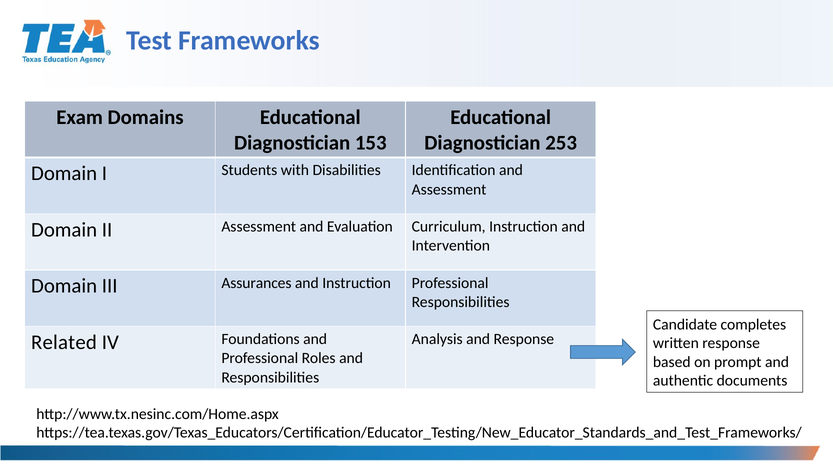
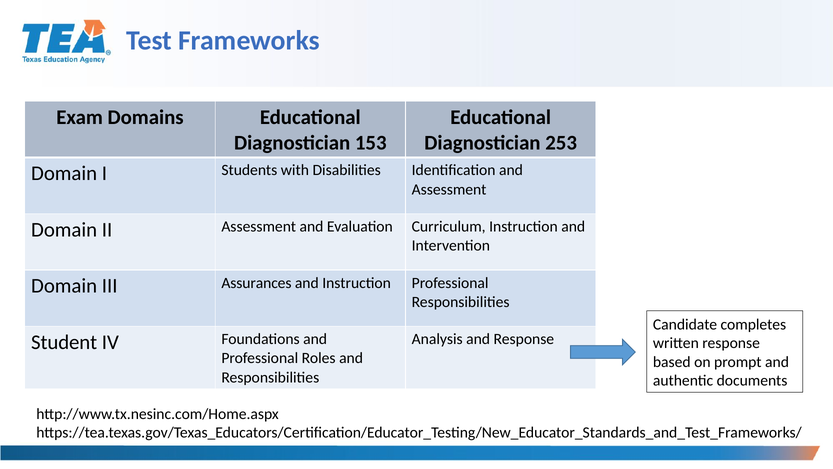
Related: Related -> Student (64, 342)
